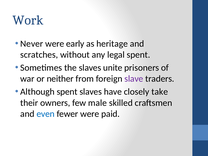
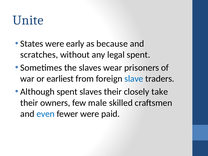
Work: Work -> Unite (28, 20)
Never: Never -> States (32, 44)
heritage: heritage -> because (112, 44)
unite: unite -> wear (113, 68)
neither: neither -> earliest (60, 79)
slave colour: purple -> blue (134, 79)
slaves have: have -> their (113, 92)
